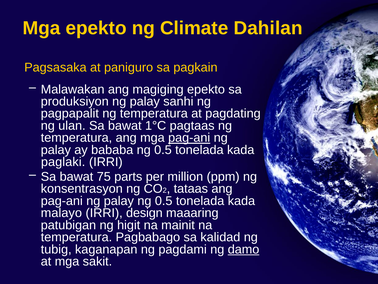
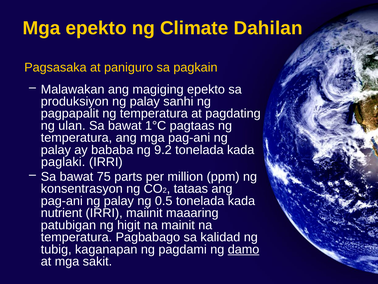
pag-ani underline: present -> none (189, 138)
bababa ng 0.5: 0.5 -> 9.2 (163, 150)
malayo: malayo -> nutrient (61, 213)
design: design -> maiinit (144, 213)
